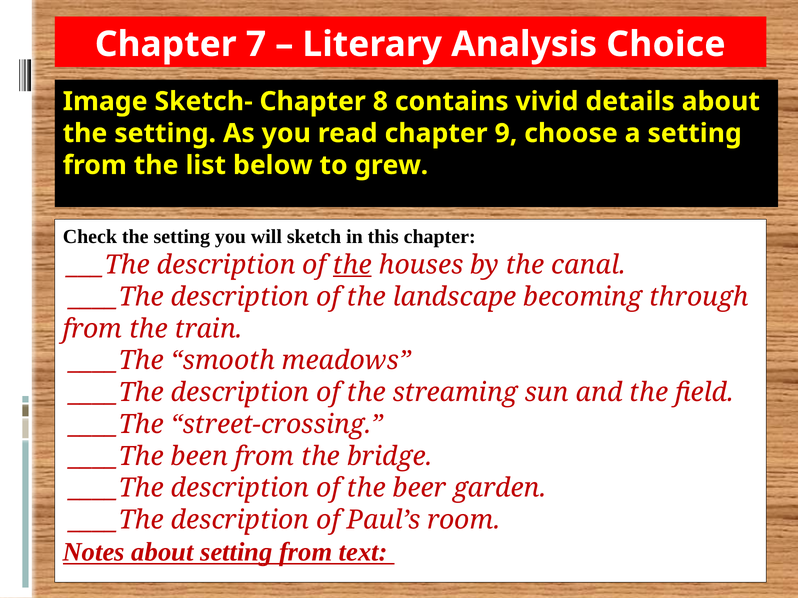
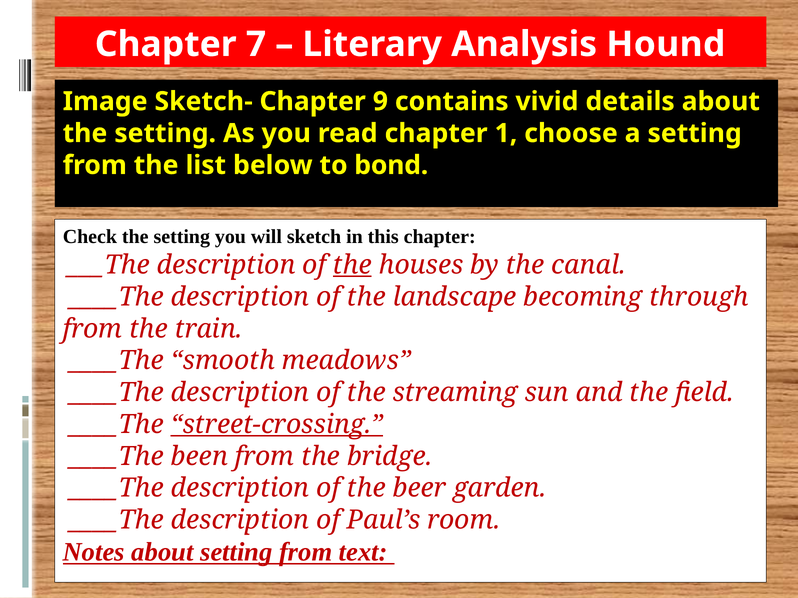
Choice: Choice -> Hound (666, 44)
8: 8 -> 9 (380, 102)
9: 9 -> 1 (506, 133)
grew: grew -> bond (391, 165)
street-crossing underline: none -> present (277, 425)
